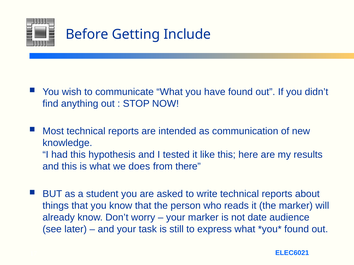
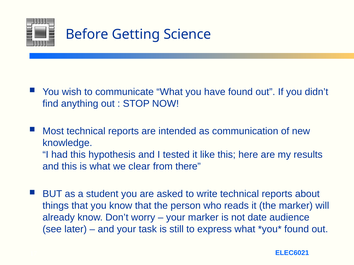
Include: Include -> Science (187, 34)
does: does -> clear (139, 167)
